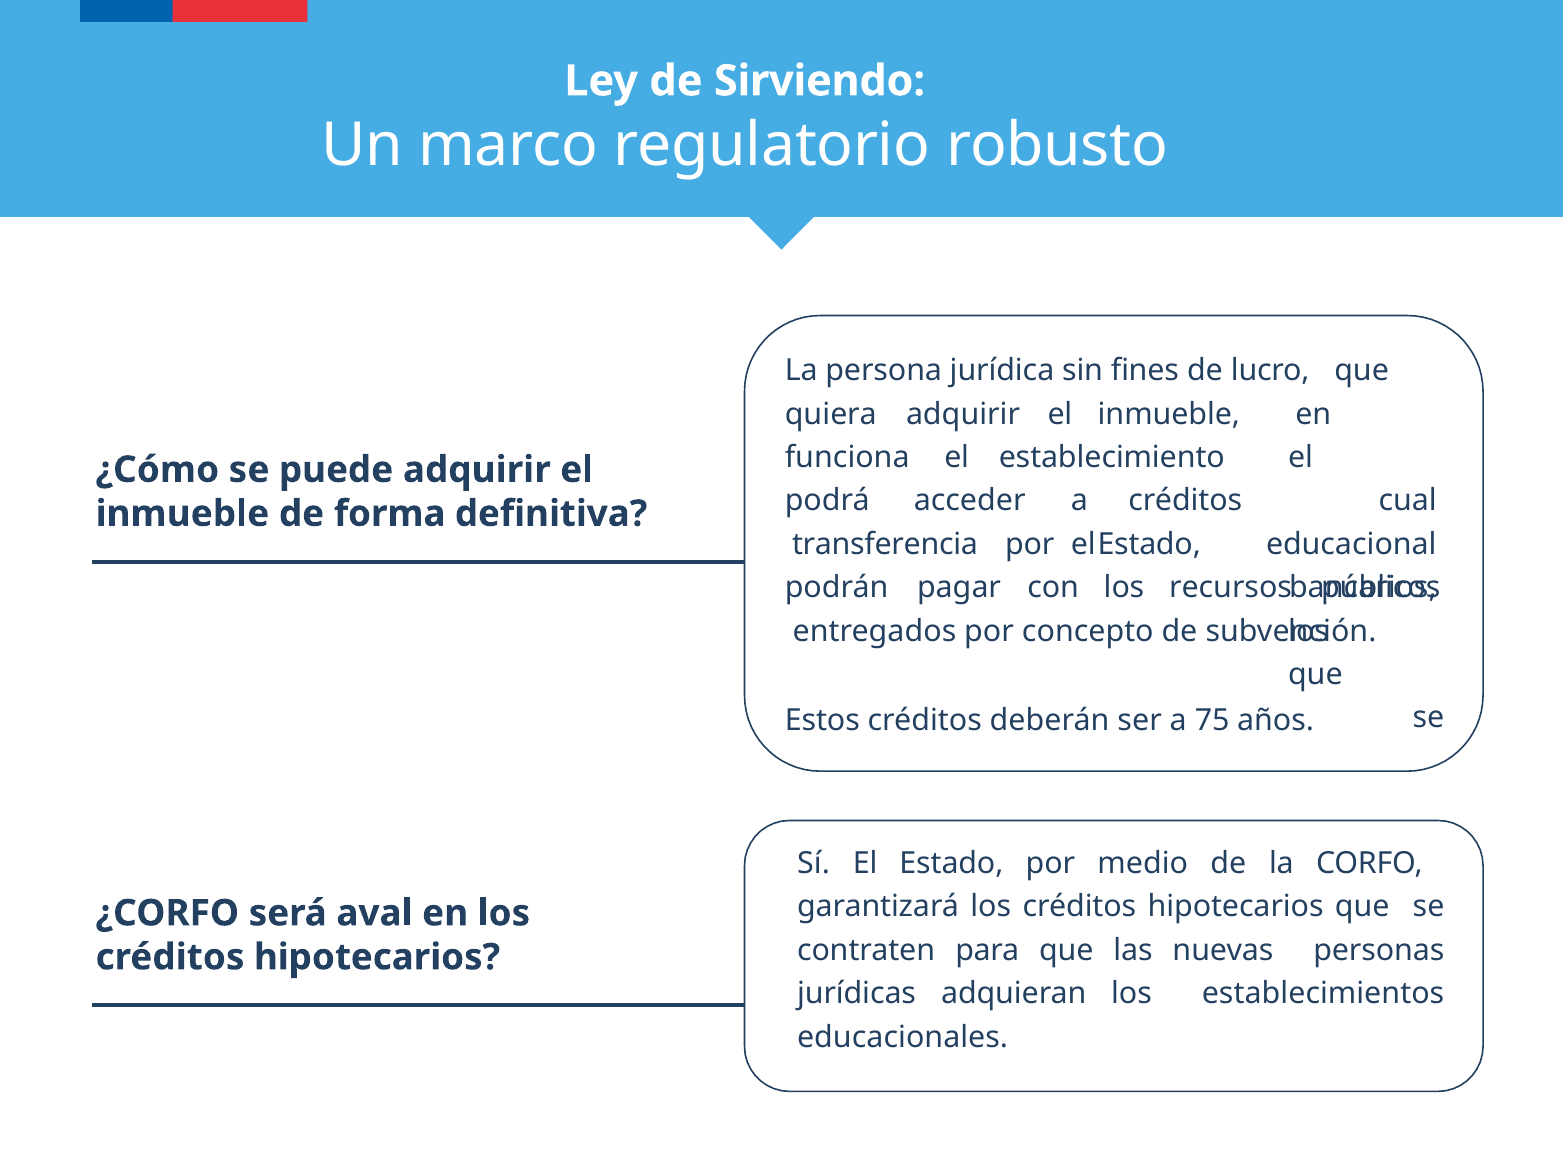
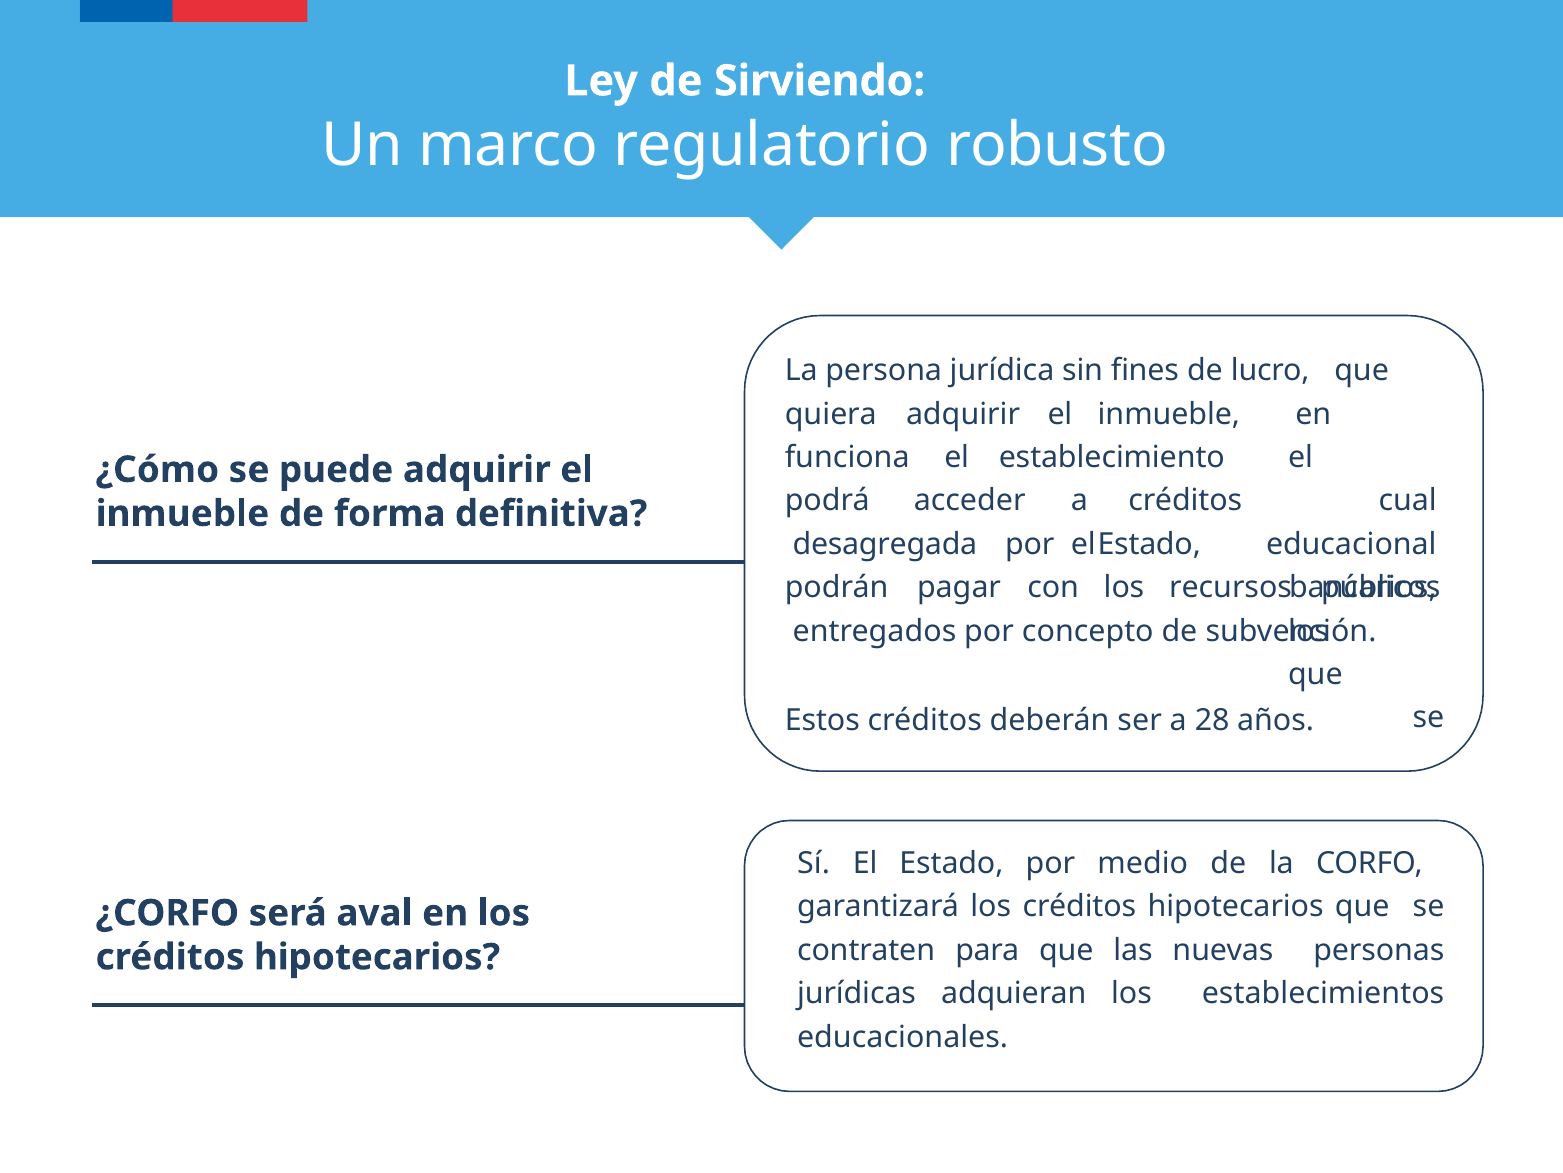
transferencia: transferencia -> desagregada (885, 544)
75: 75 -> 28 (1212, 720)
